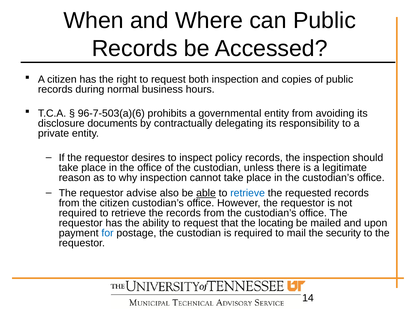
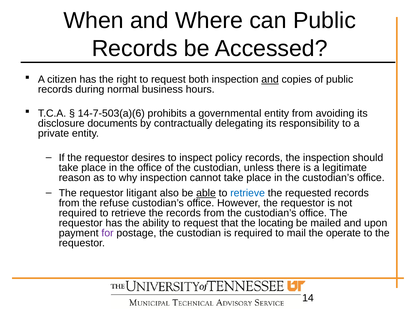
and underline: none -> present (270, 79)
96-7-503(a)(6: 96-7-503(a)(6 -> 14-7-503(a)(6 (111, 114)
advise: advise -> litigant (142, 193)
the citizen: citizen -> refuse (114, 203)
for colour: blue -> purple (108, 233)
security: security -> operate (343, 233)
